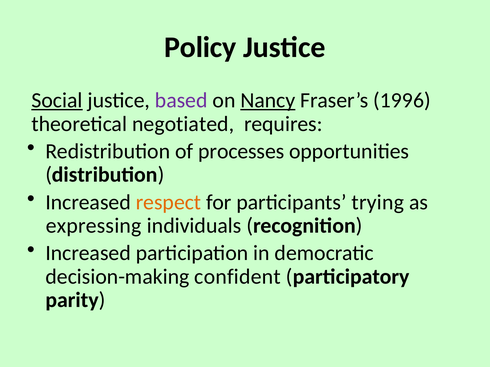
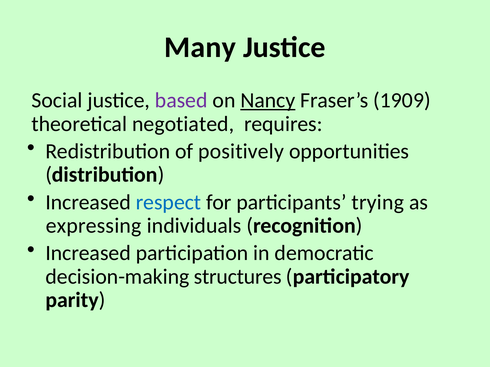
Policy: Policy -> Many (200, 47)
Social underline: present -> none (57, 100)
1996: 1996 -> 1909 (402, 100)
processes: processes -> positively (241, 151)
respect colour: orange -> blue (169, 202)
confident: confident -> structures (238, 277)
